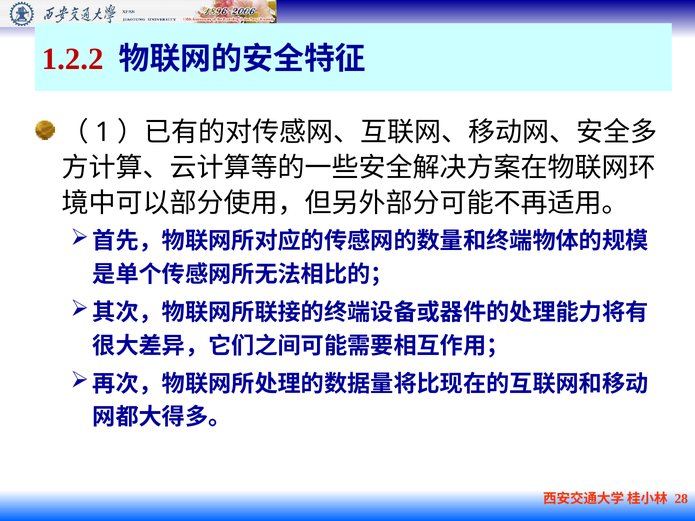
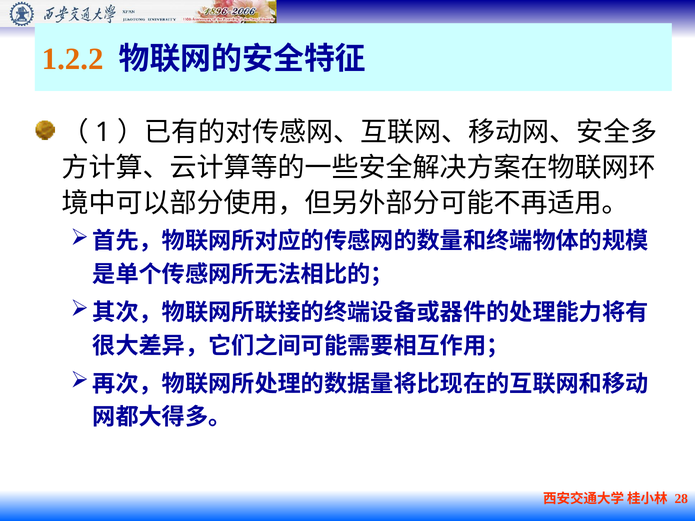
1.2.2 colour: red -> orange (73, 59)
